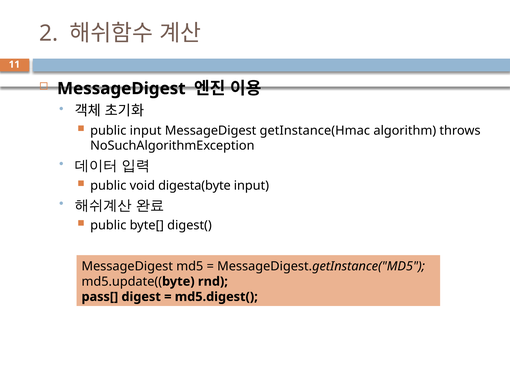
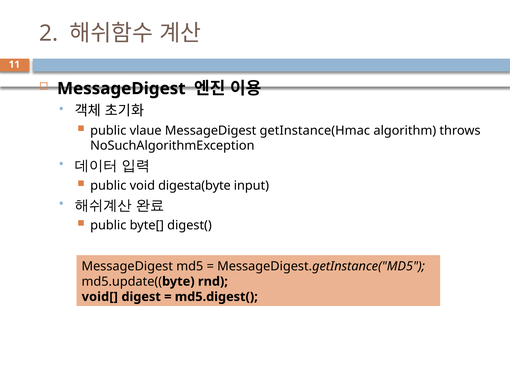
public input: input -> vlaue (146, 131)
pass[: pass[ -> void[ (100, 297)
